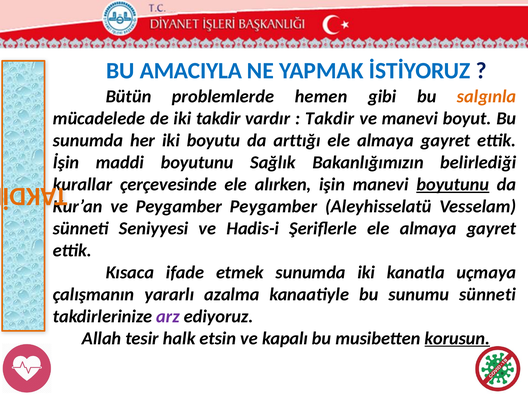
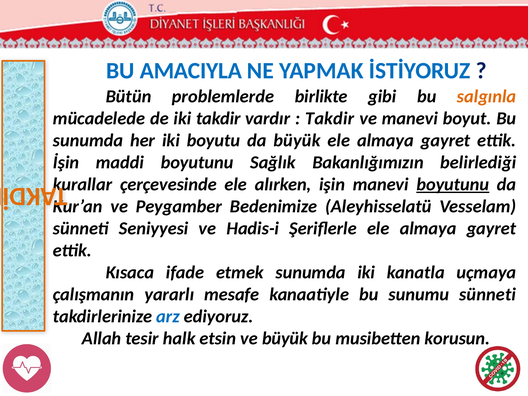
hemen: hemen -> birlikte (321, 96)
da arttığı: arttığı -> büyük (297, 140)
Peygamber Peygamber: Peygamber -> Bedenimize (274, 206)
azalma: azalma -> mesafe (232, 294)
arz colour: purple -> blue (168, 316)
ve kapalı: kapalı -> büyük (285, 338)
korusun underline: present -> none (457, 338)
